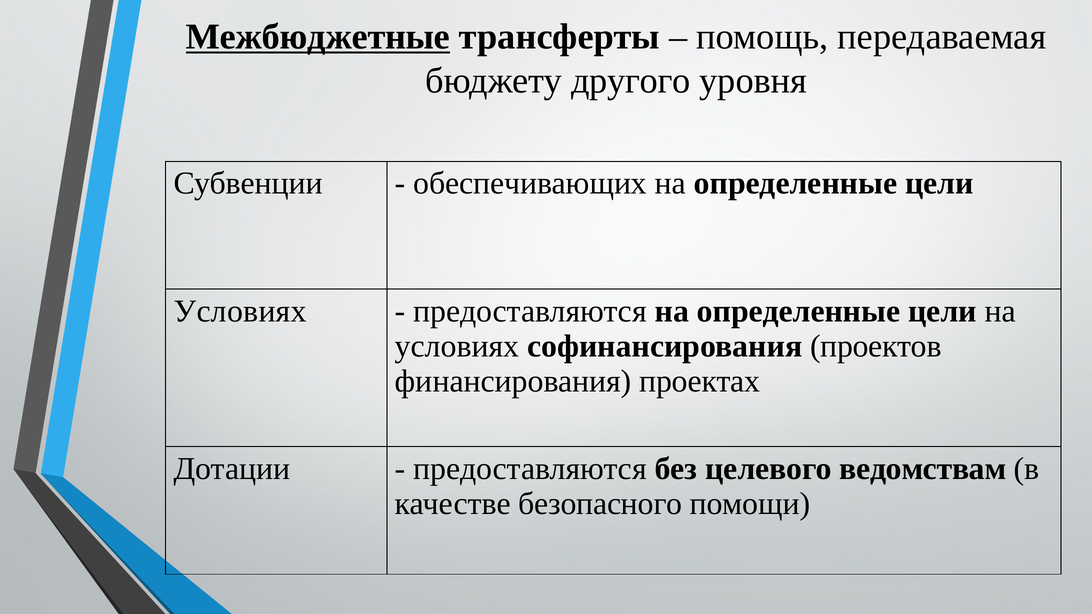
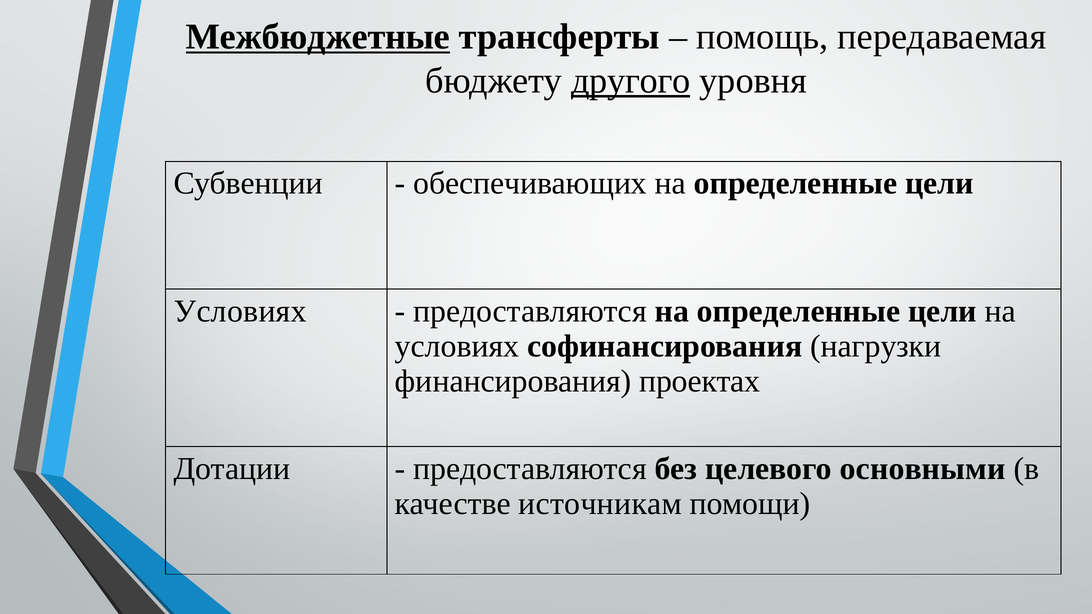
другого underline: none -> present (631, 81)
проектов: проектов -> нагрузки (876, 346)
ведомствам: ведомствам -> основными (923, 469)
безопасного: безопасного -> источникам (600, 504)
